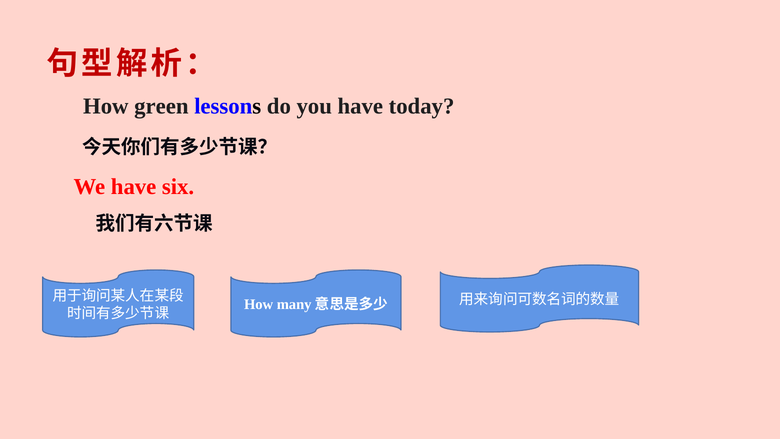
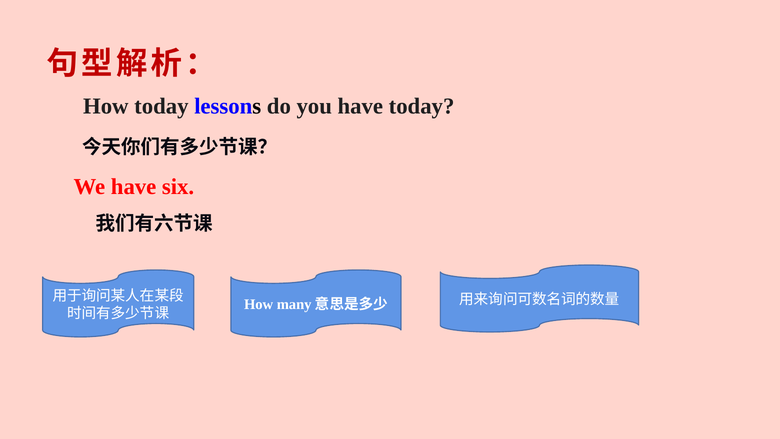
How green: green -> today (161, 106)
